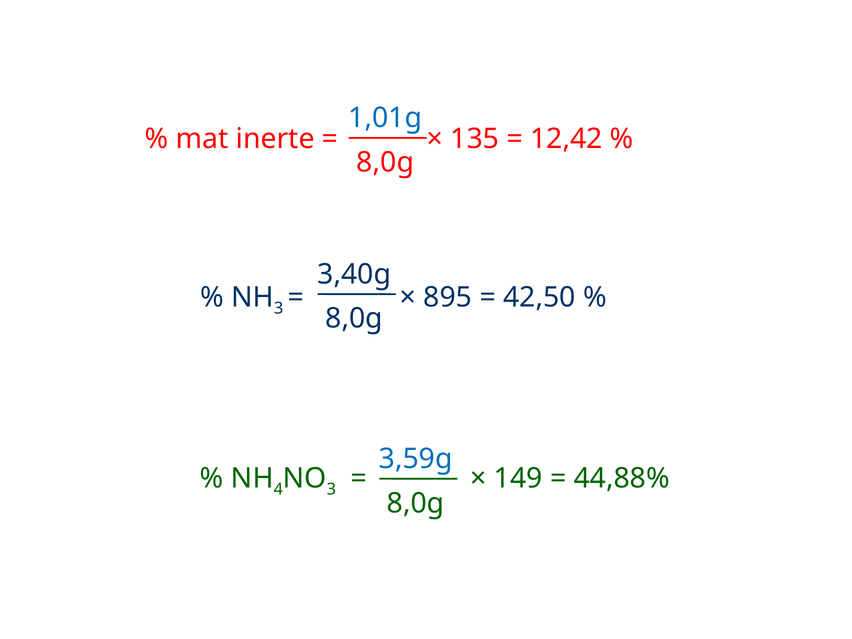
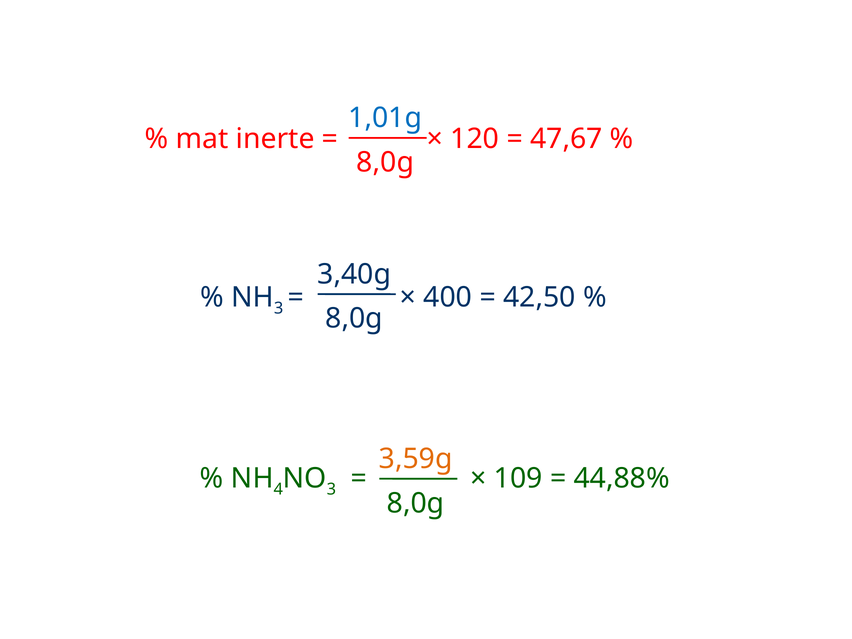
135: 135 -> 120 (475, 139)
12,42: 12,42 -> 47,67 (566, 139)
895: 895 -> 400 (448, 297)
3,59g colour: blue -> orange (416, 459)
149: 149 -> 109 (518, 478)
